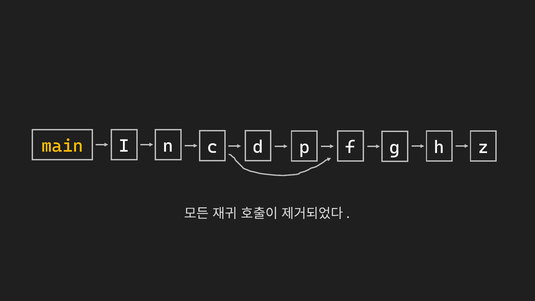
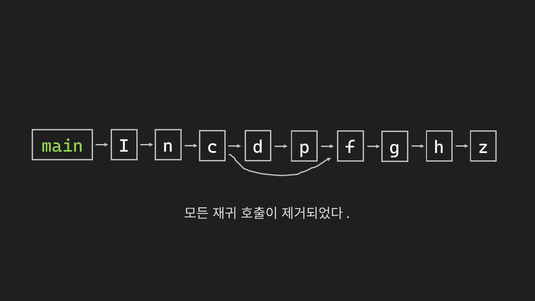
main colour: yellow -> light green (62, 146)
